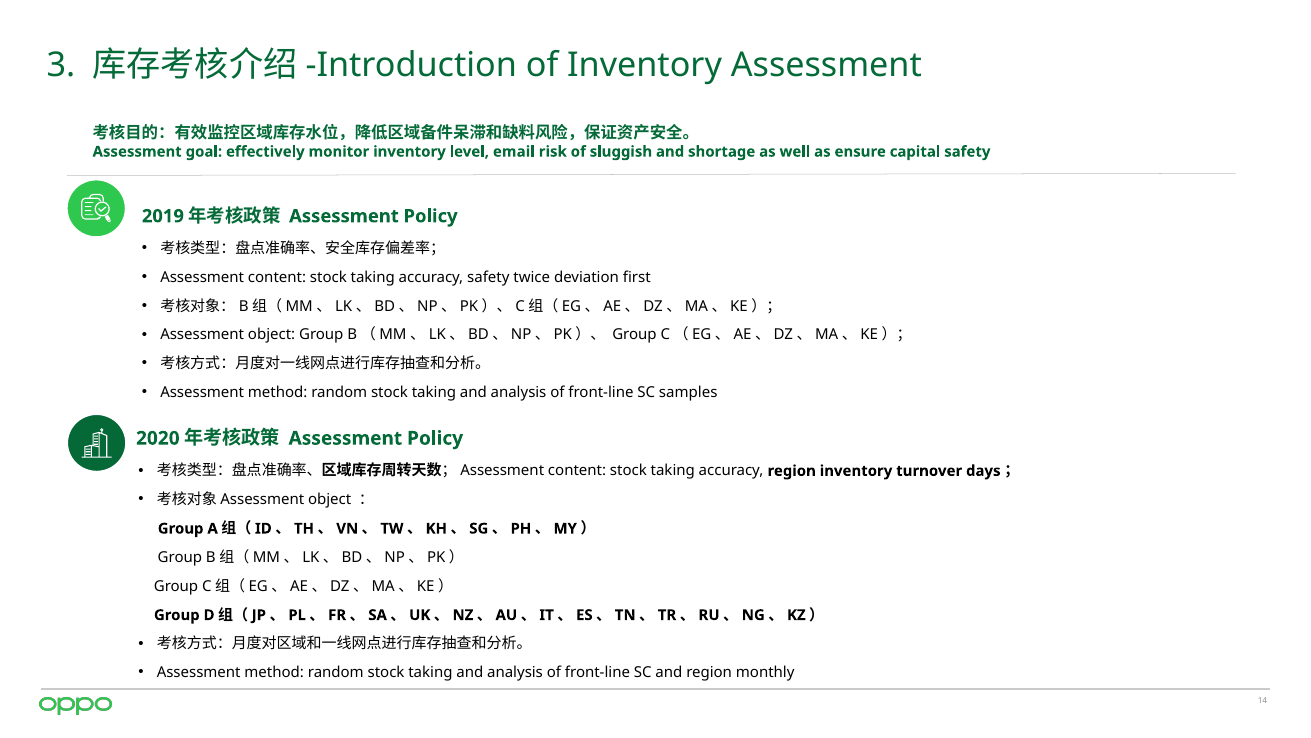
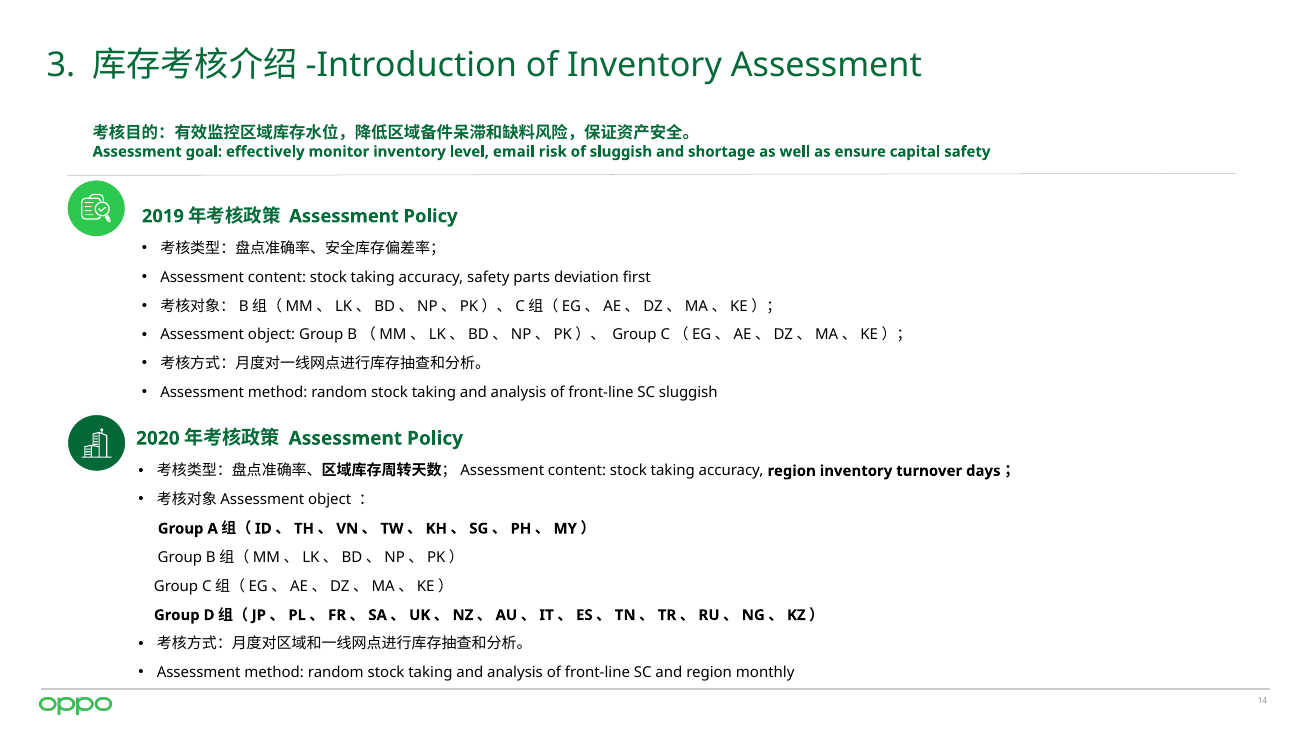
twice: twice -> parts (532, 277)
SC samples: samples -> sluggish (688, 392)
